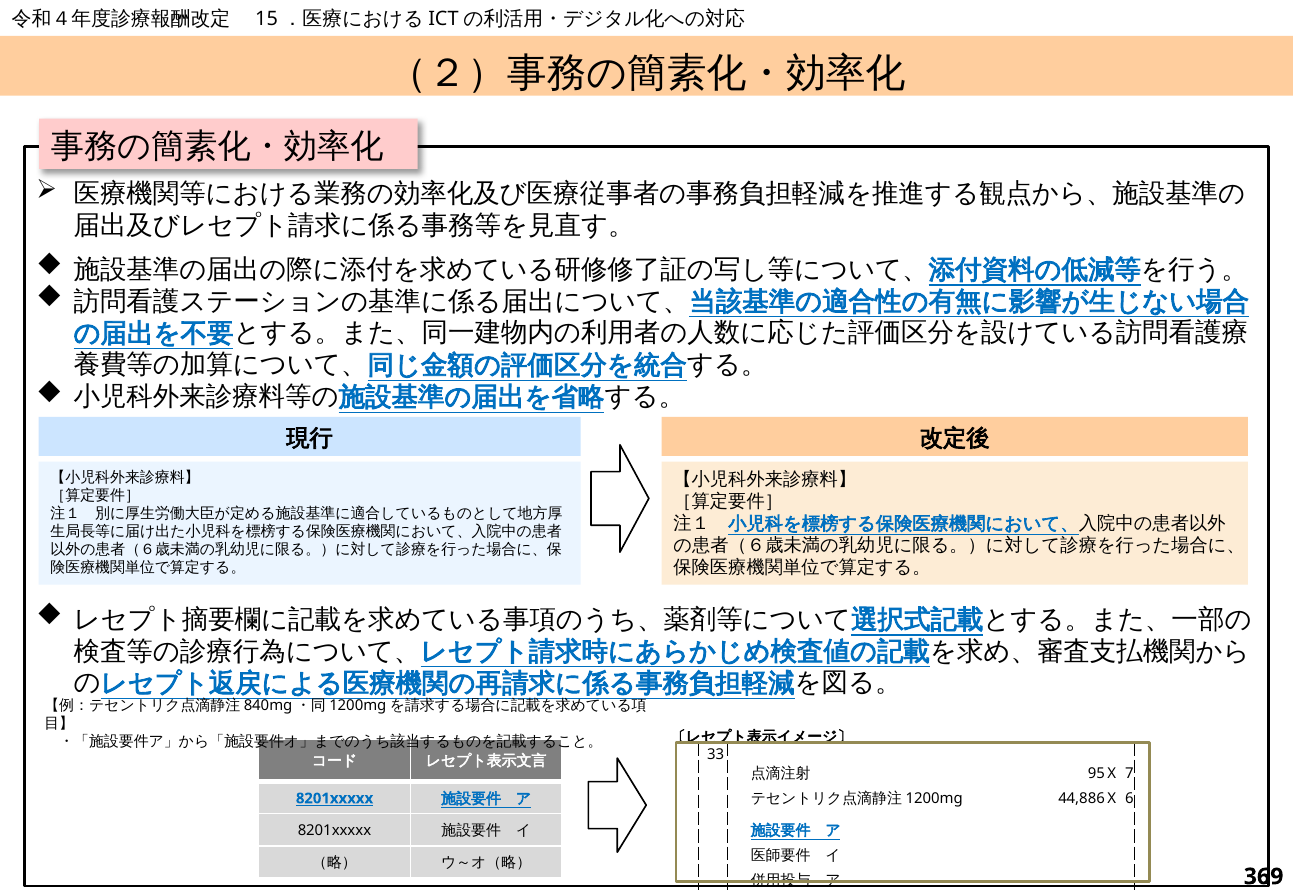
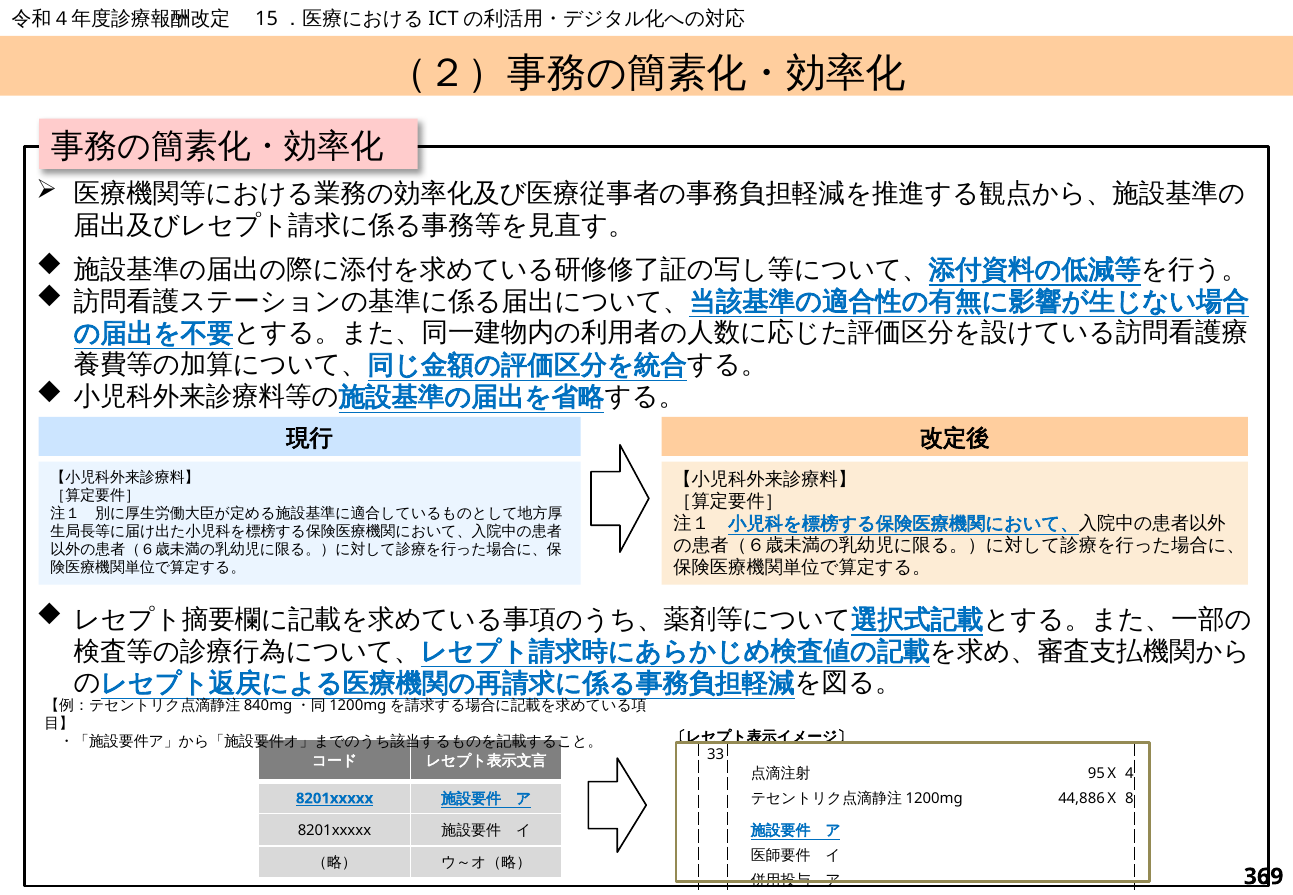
7: 7 -> 4 (1129, 773)
6: 6 -> 8 (1129, 799)
